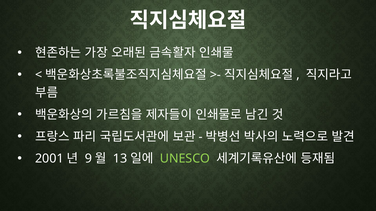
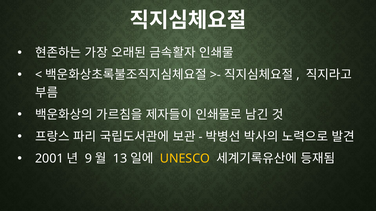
UNESCO colour: light green -> yellow (185, 159)
